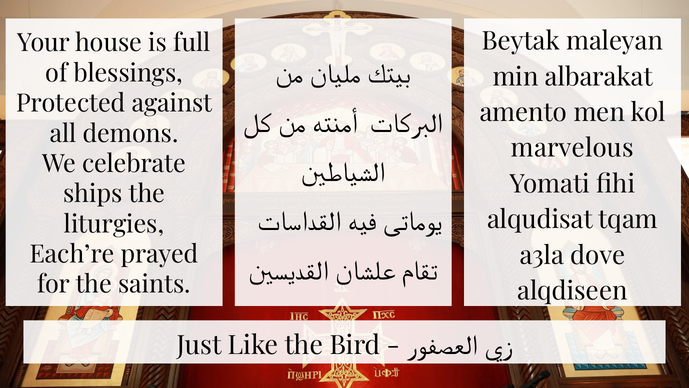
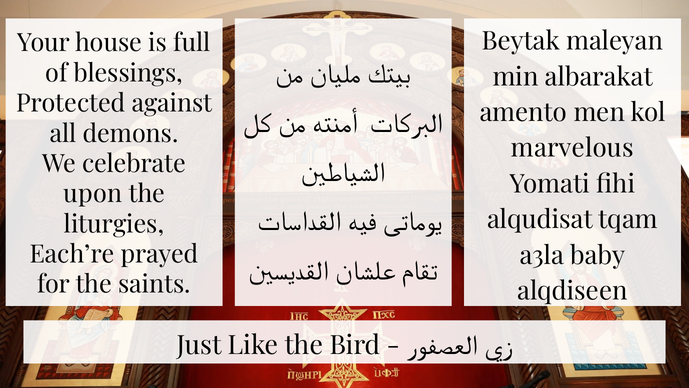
ships: ships -> upon (93, 194)
dove: dove -> baby (598, 255)
